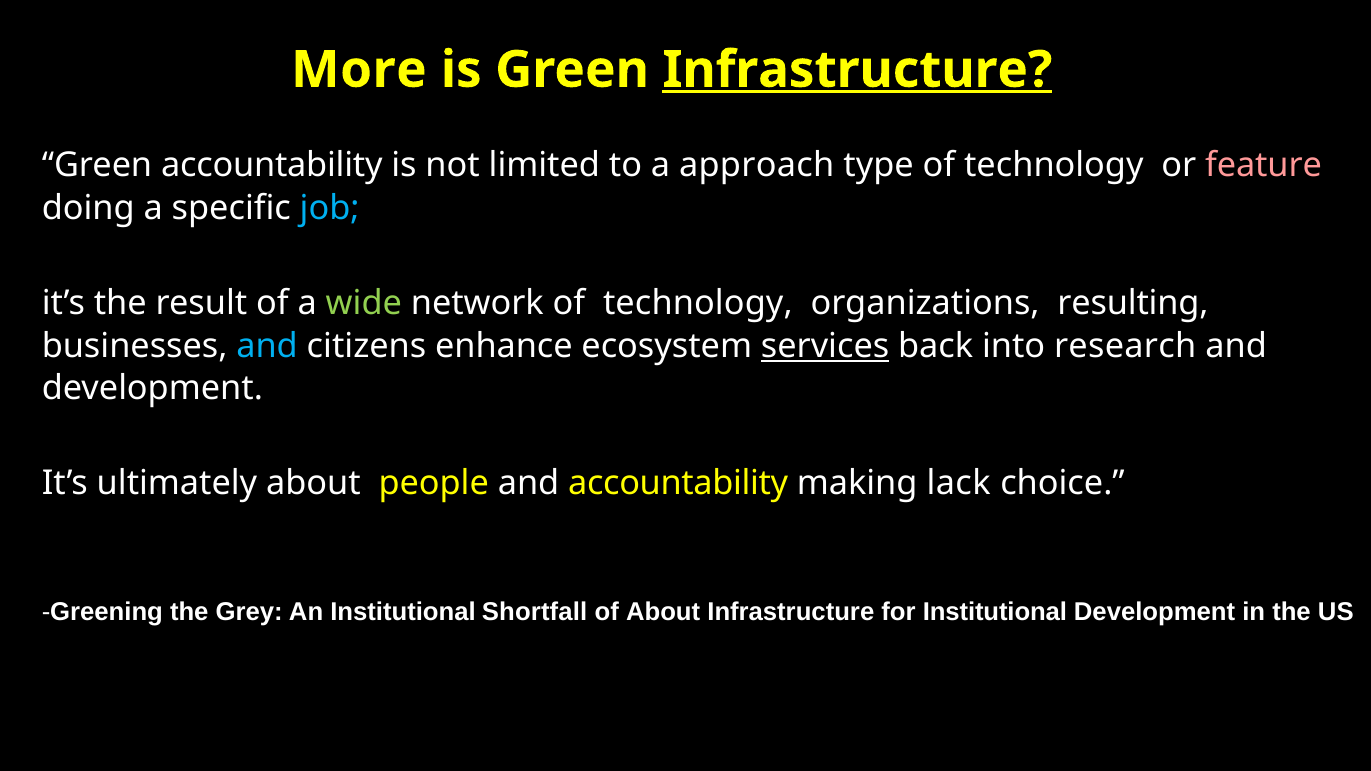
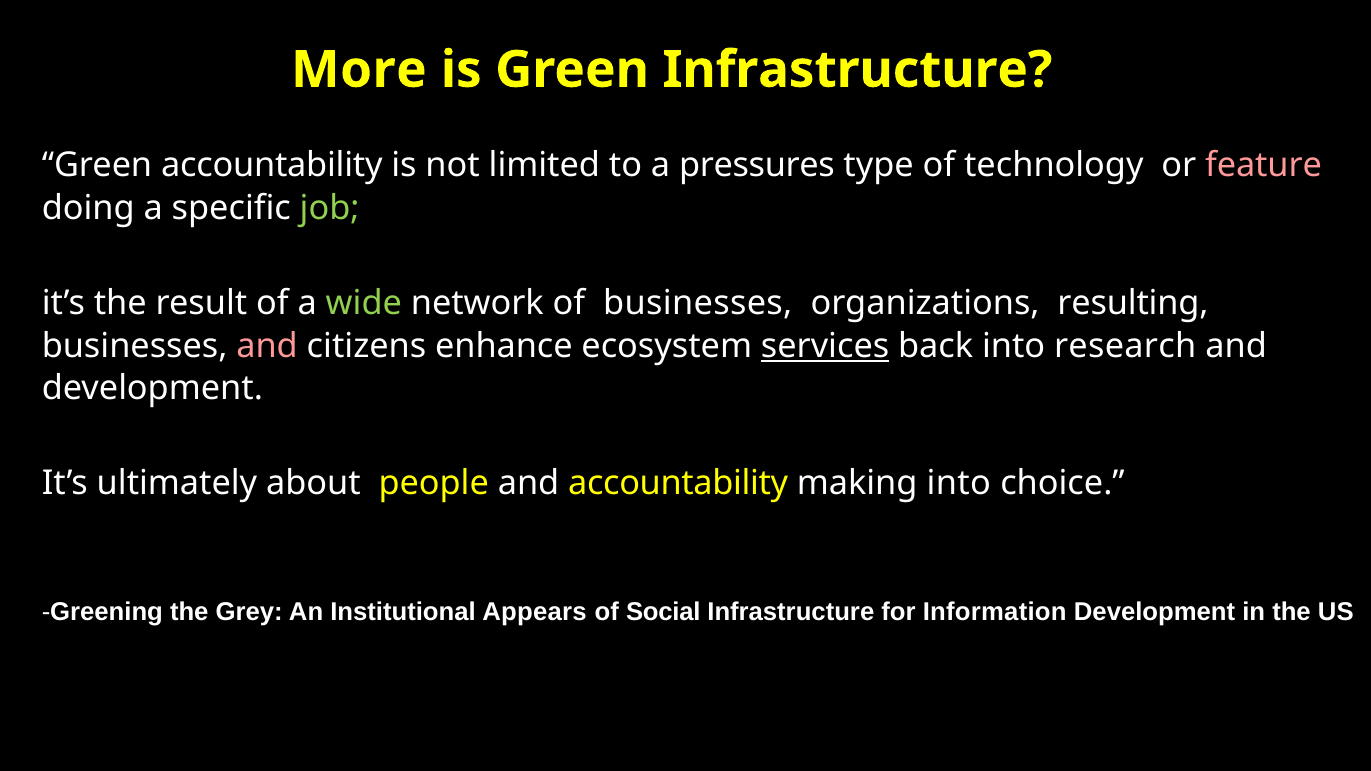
Infrastructure underline: present -> none (857, 70)
approach: approach -> pressures (757, 166)
job colour: light blue -> light green (330, 208)
network of technology: technology -> businesses (698, 303)
and colour: light blue -> pink (267, 346)
making lack: lack -> into (959, 484)
Shortfall: Shortfall -> Appears (535, 613)
of About: About -> Social (663, 613)
for Institutional: Institutional -> Information (995, 613)
